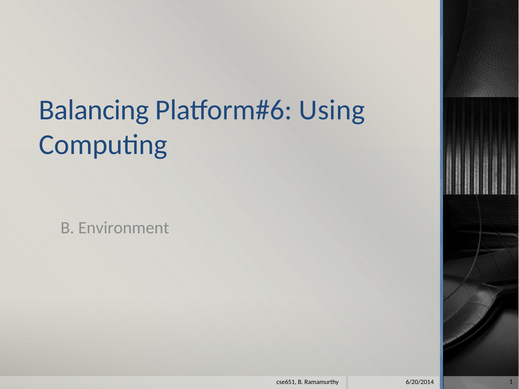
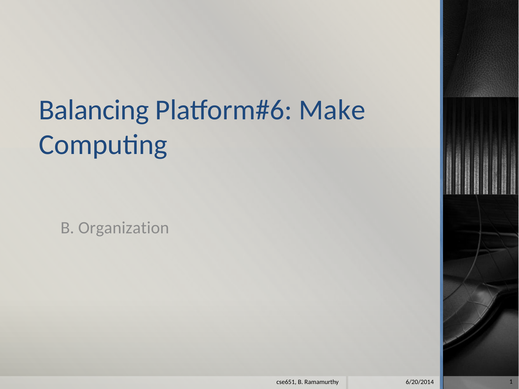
Using: Using -> Make (332, 110)
Environment: Environment -> Organization (124, 228)
